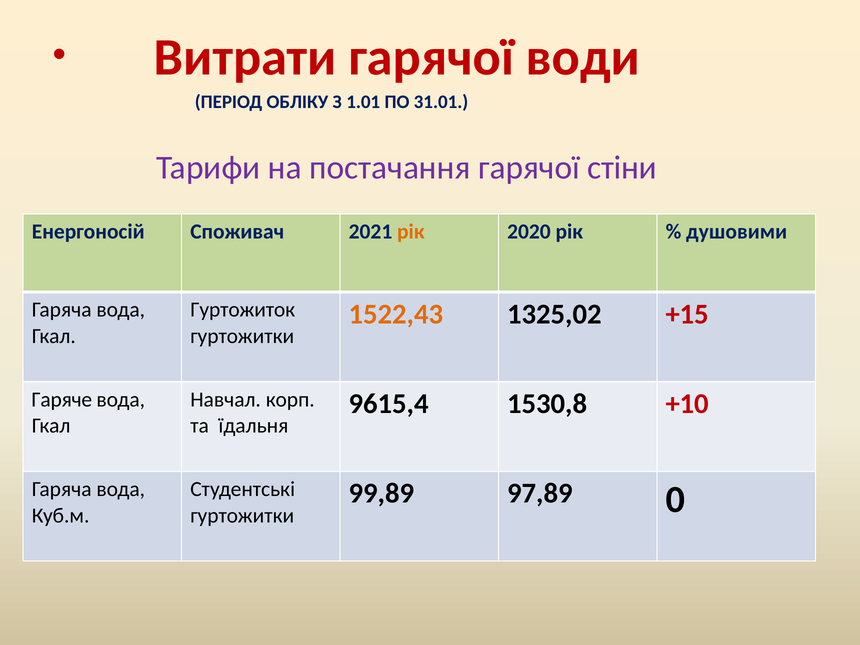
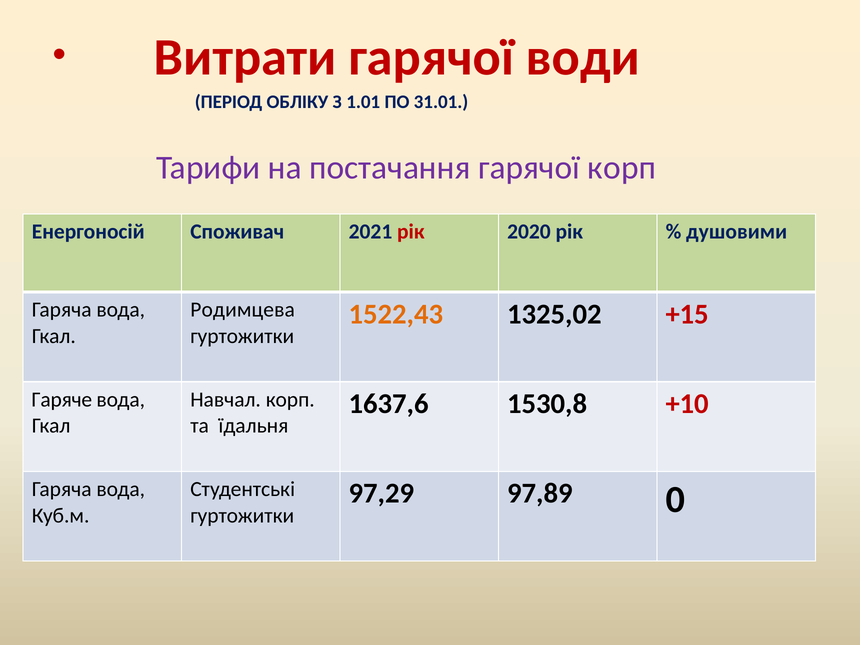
гарячої стіни: стіни -> корп (622, 168)
рік colour: orange -> red (411, 232)
Гуртожиток: Гуртожиток -> Родимцева (243, 310)
9615,4: 9615,4 -> 1637,6 (389, 404)
99,89: 99,89 -> 97,29 (381, 494)
